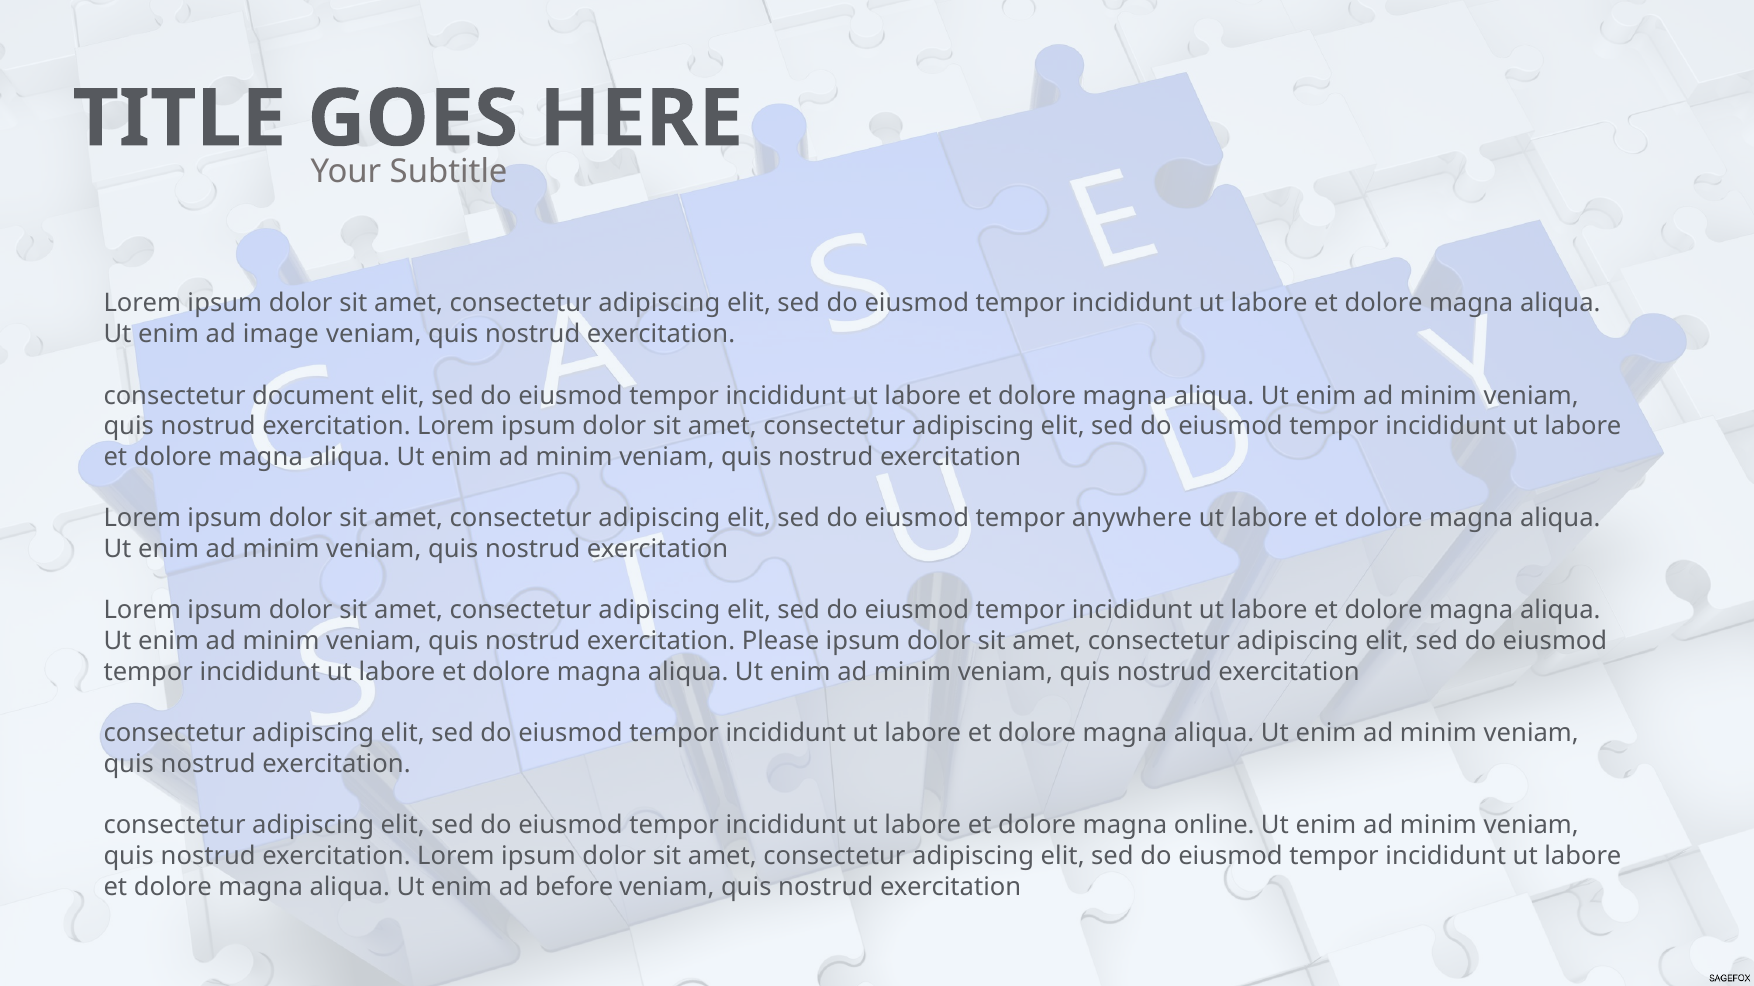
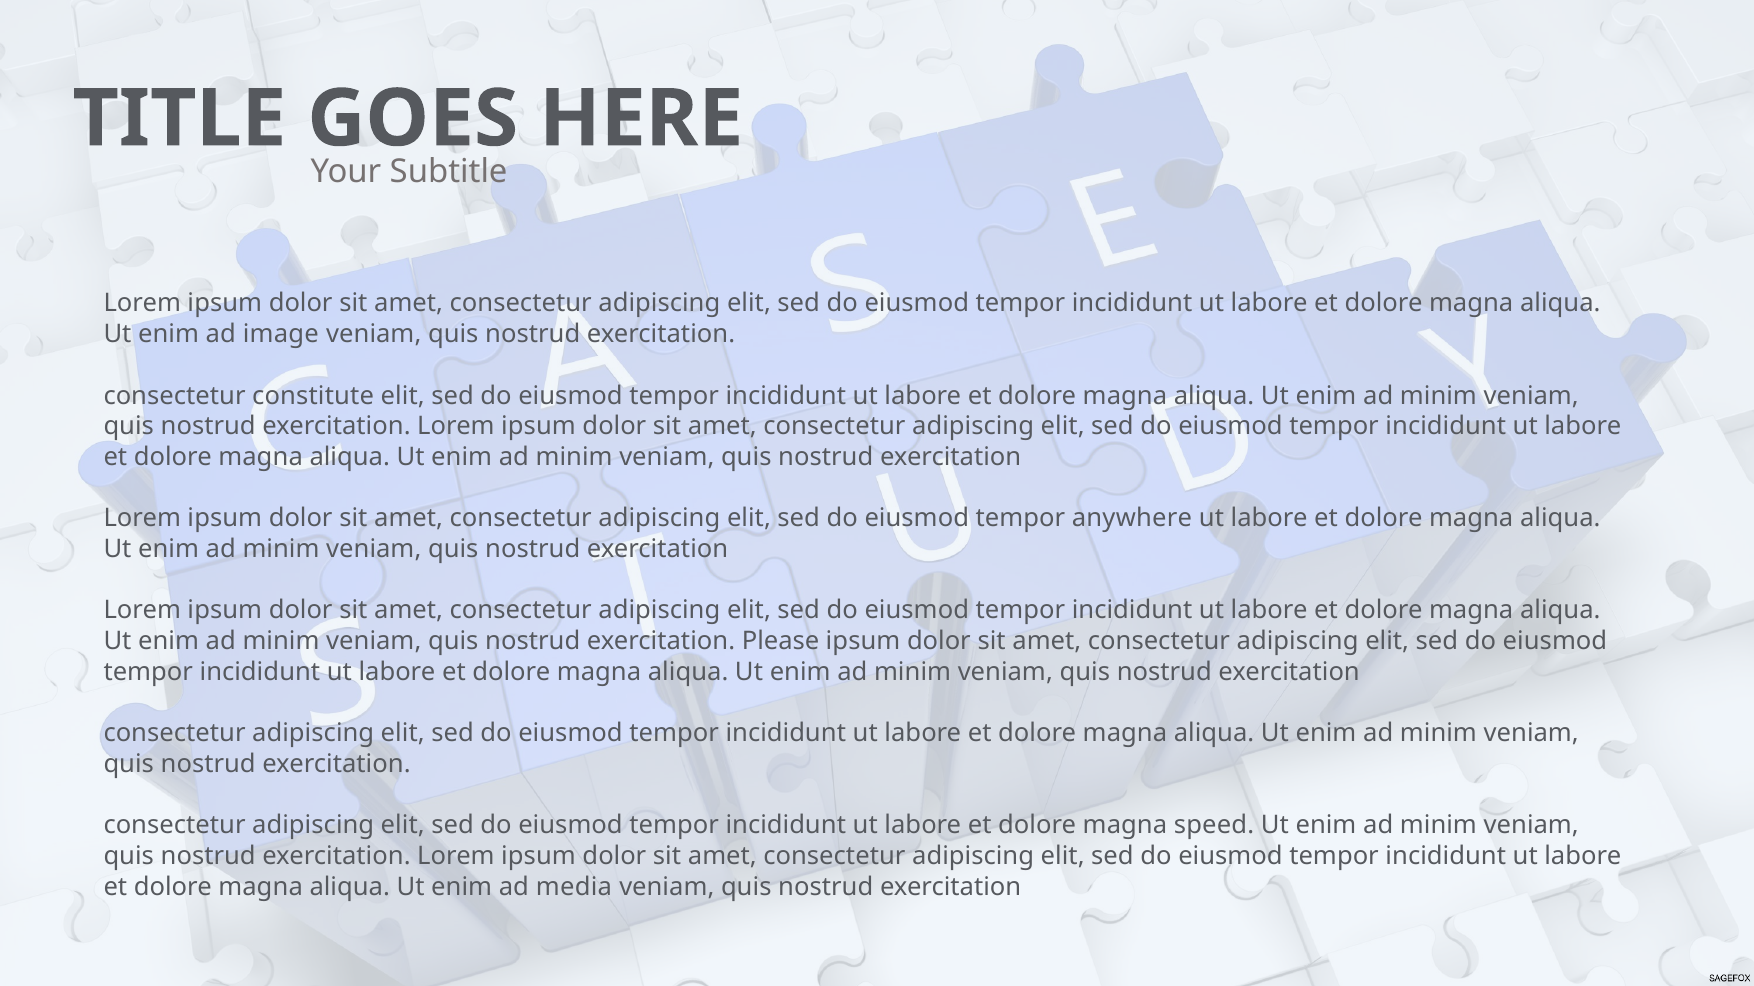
document: document -> constitute (313, 396)
online: online -> speed (1214, 826)
before: before -> media (574, 887)
